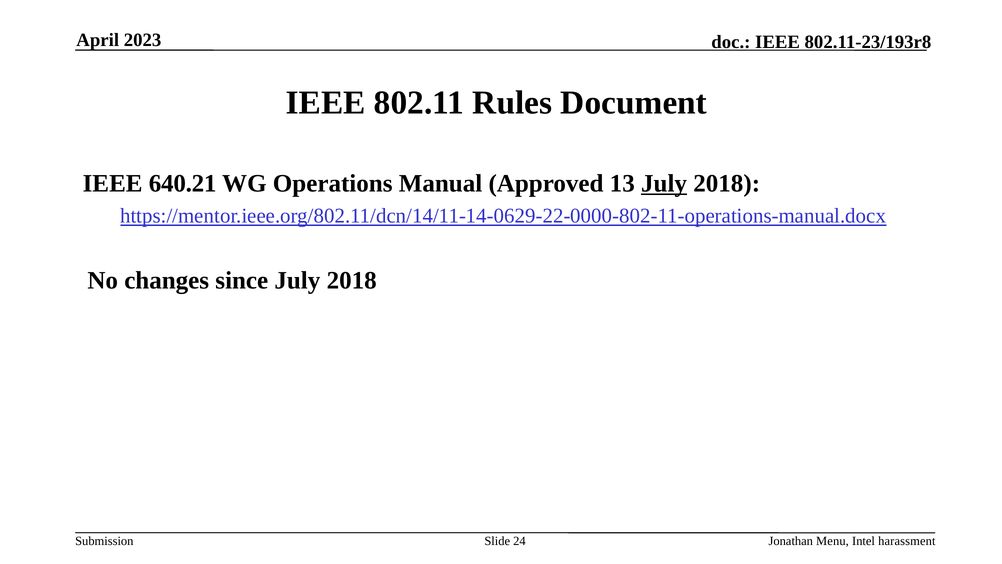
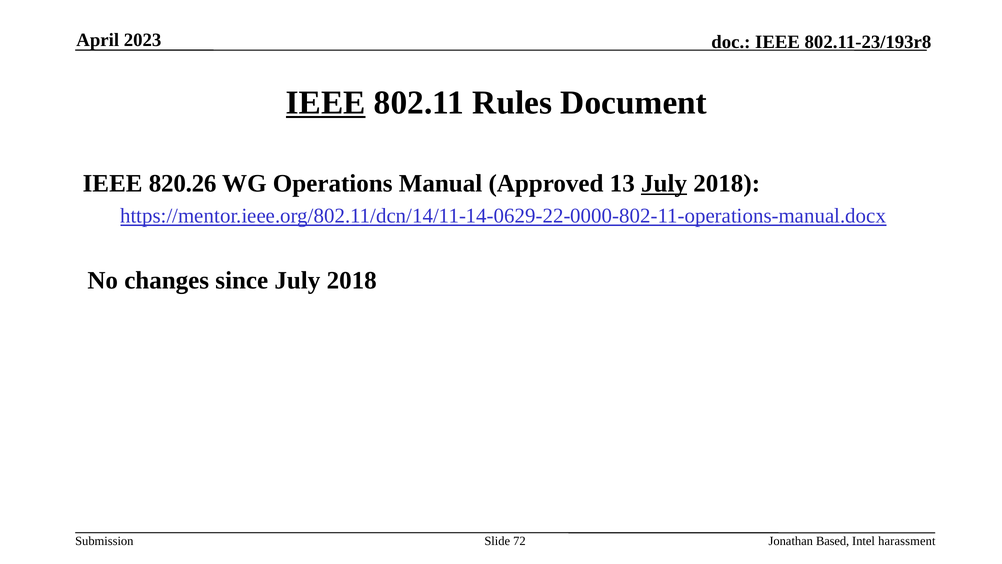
IEEE underline: none -> present (326, 102)
640.21: 640.21 -> 820.26 (183, 183)
24: 24 -> 72 (519, 541)
Menu: Menu -> Based (833, 541)
